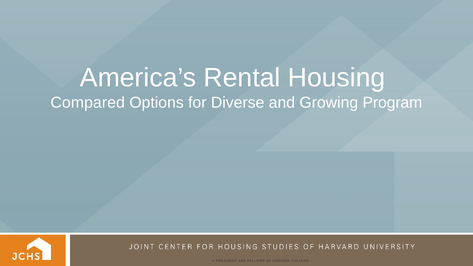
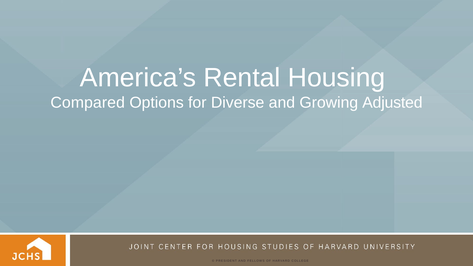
Program: Program -> Adjusted (392, 103)
